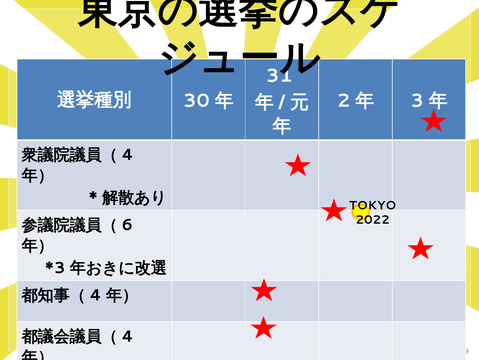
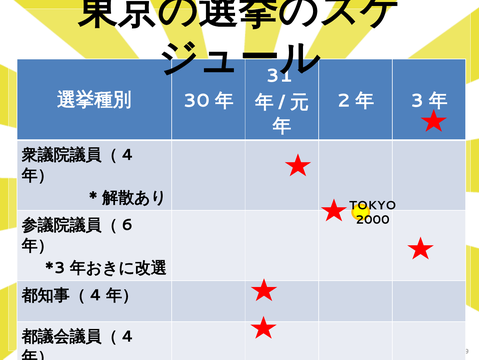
2022: 2022 -> 2000 (373, 219)
